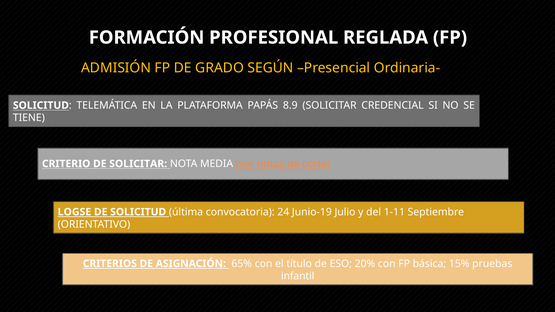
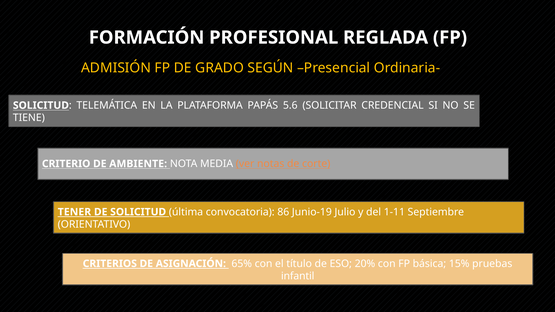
8.9: 8.9 -> 5.6 (290, 105)
DE SOLICITAR: SOLICITAR -> AMBIENTE (138, 164)
LOGSE: LOGSE -> TENER (74, 212)
24: 24 -> 86 (283, 212)
